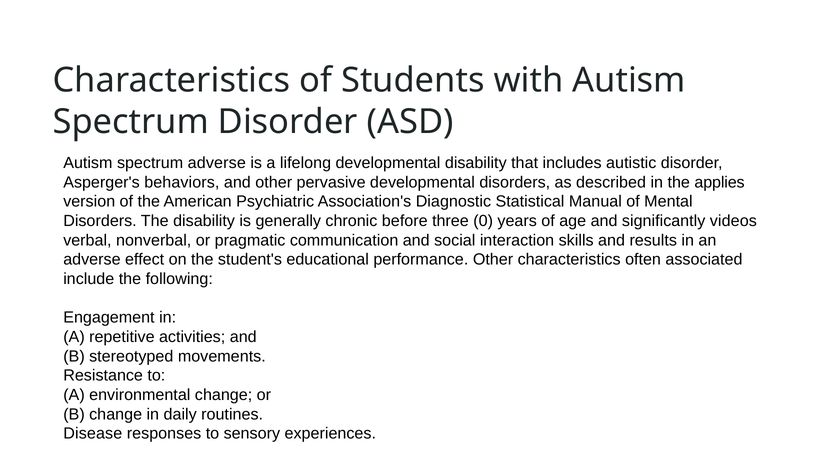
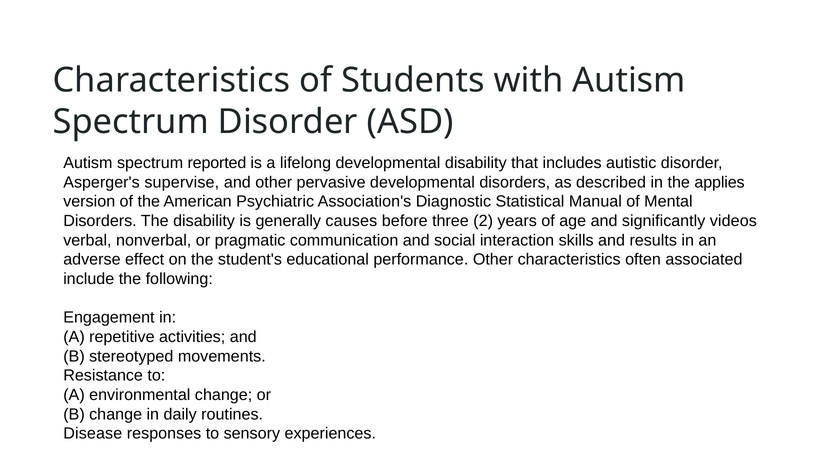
spectrum adverse: adverse -> reported (217, 163)
behaviors: behaviors -> supervise (182, 182)
chronic: chronic -> causes (351, 221)
0: 0 -> 2 (483, 221)
